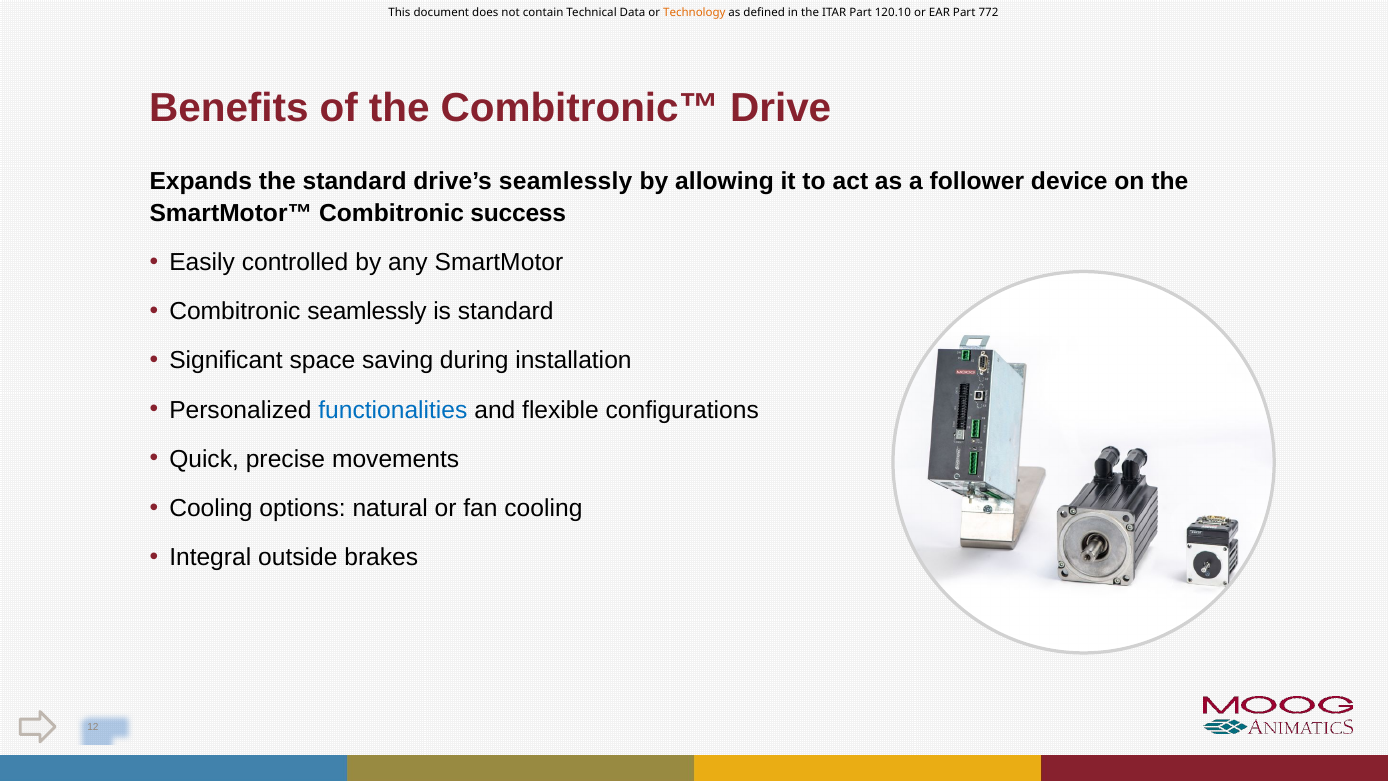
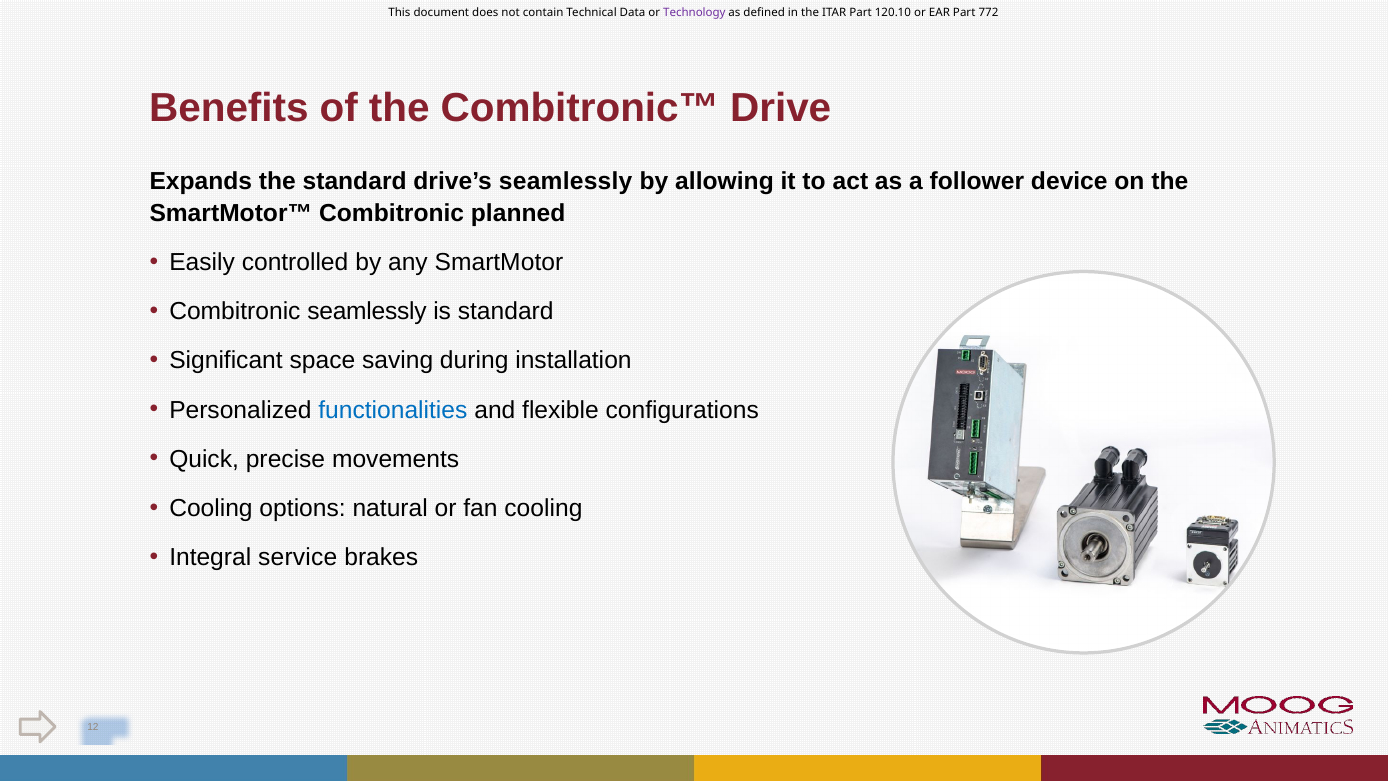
Technology colour: orange -> purple (694, 13)
success: success -> planned (518, 213)
outside: outside -> service (298, 557)
